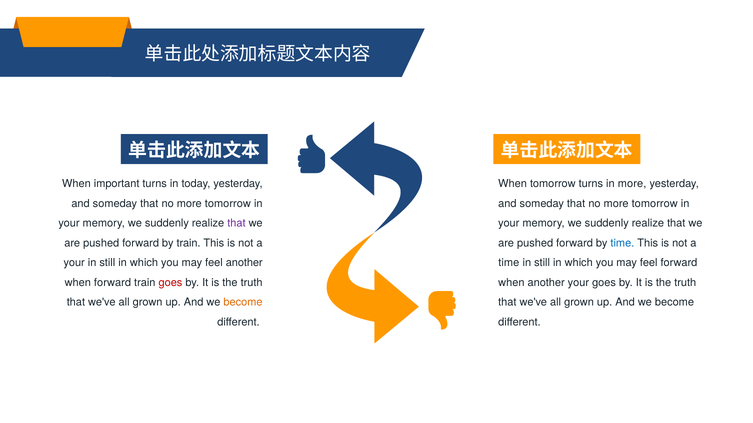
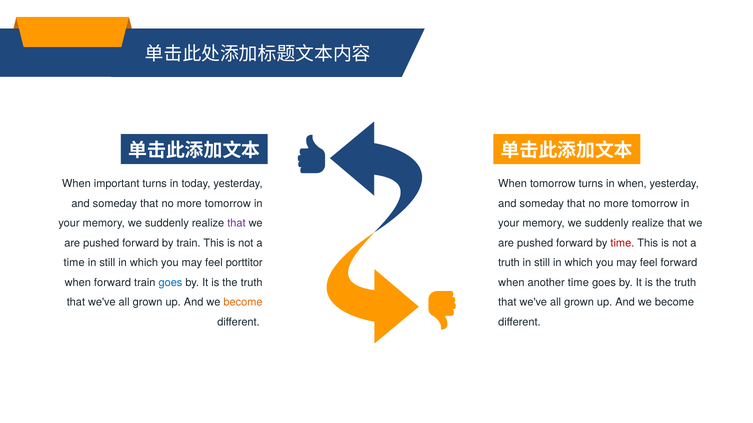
in more: more -> when (632, 184)
time colour: blue -> red (622, 243)
your: your -> time (74, 263)
feel another: another -> porttitor (244, 263)
time: time -> truth (509, 263)
goes colour: red -> blue (170, 283)
another your: your -> time (578, 283)
